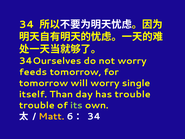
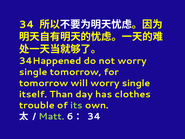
34Ourselves: 34Ourselves -> 34Happened (50, 61)
feeds: feeds -> single (33, 72)
has trouble: trouble -> clothes (133, 94)
Matt colour: yellow -> light green (51, 116)
